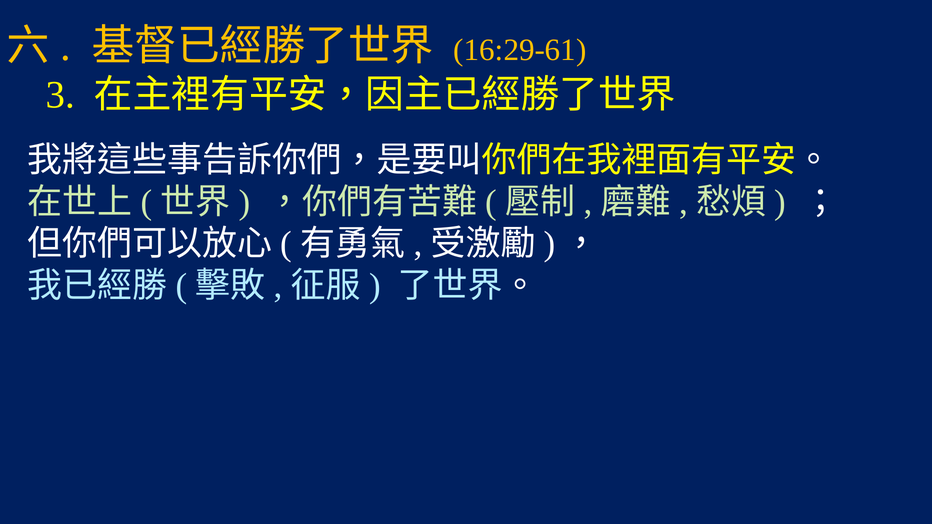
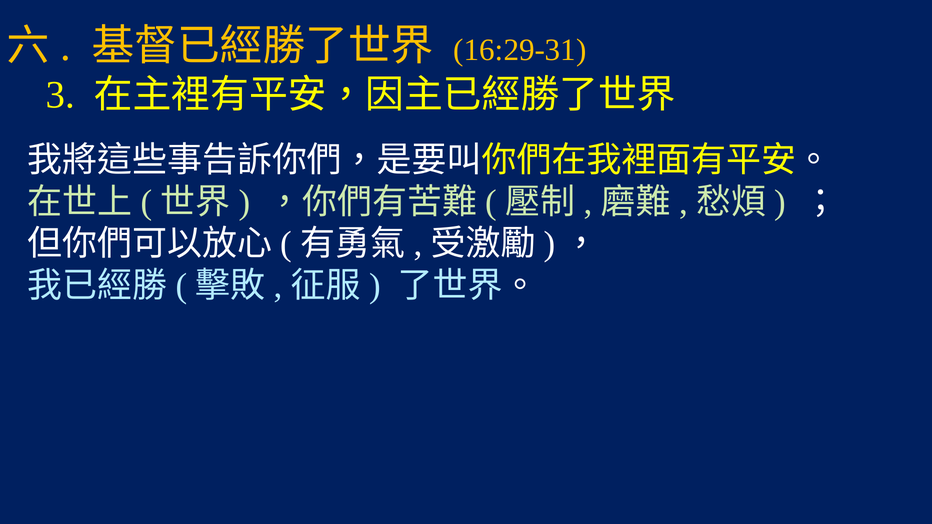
16:29-61: 16:29-61 -> 16:29-31 (520, 50)
